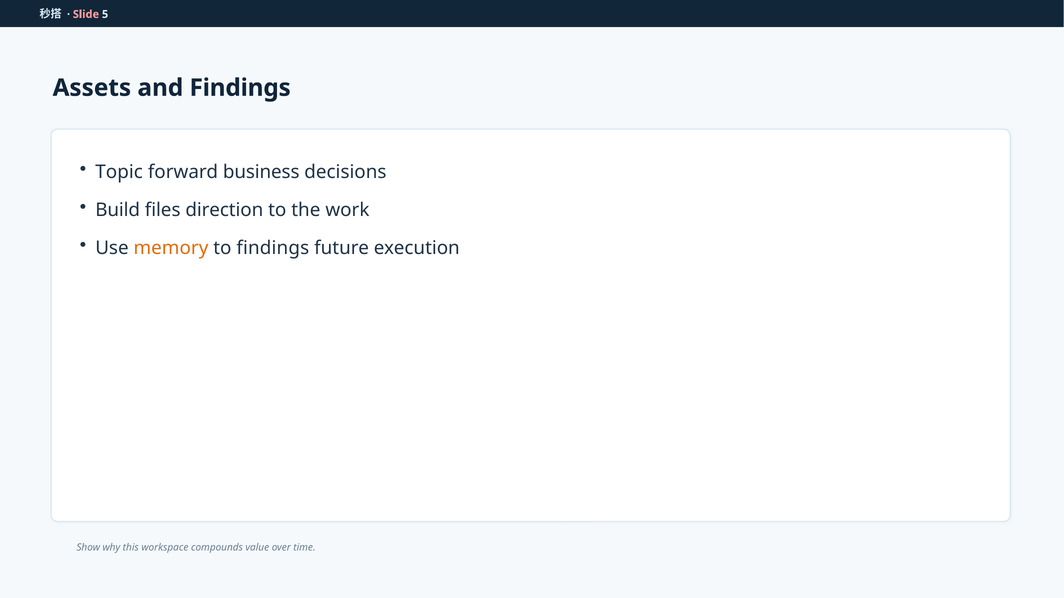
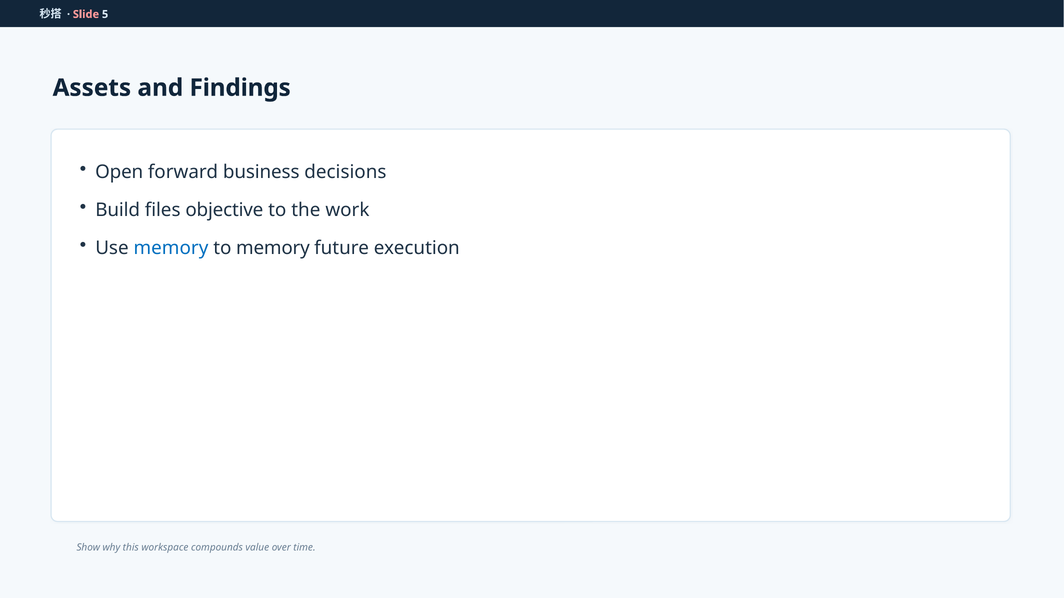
Topic: Topic -> Open (119, 172)
direction: direction -> objective (224, 210)
memory colour: orange -> blue (171, 248)
to findings: findings -> memory (273, 248)
